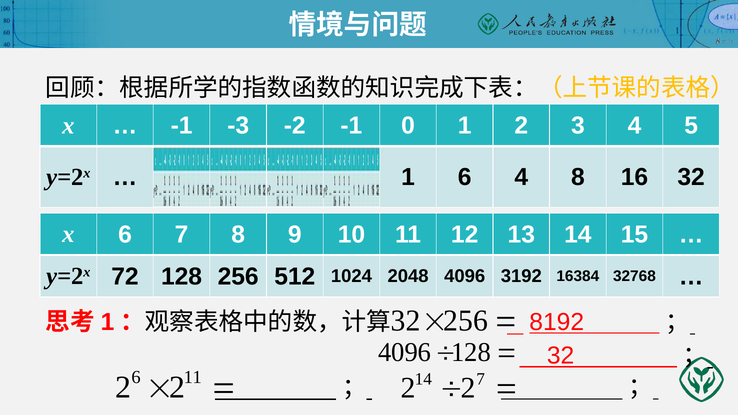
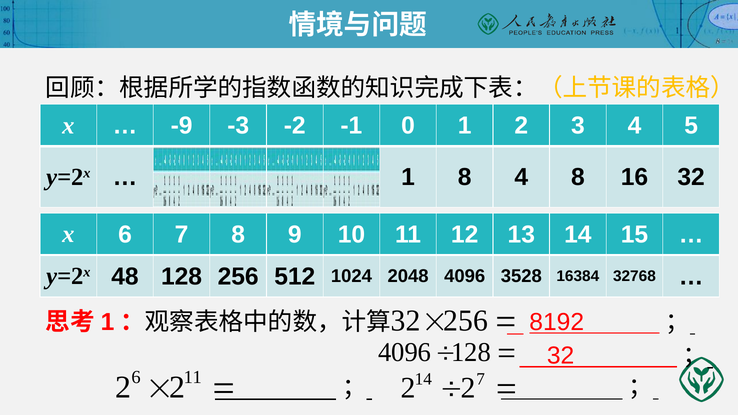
-1: -1 -> -9 (182, 126)
1 6: 6 -> 8 (465, 177)
72: 72 -> 48 (125, 276)
3192: 3192 -> 3528 (521, 276)
